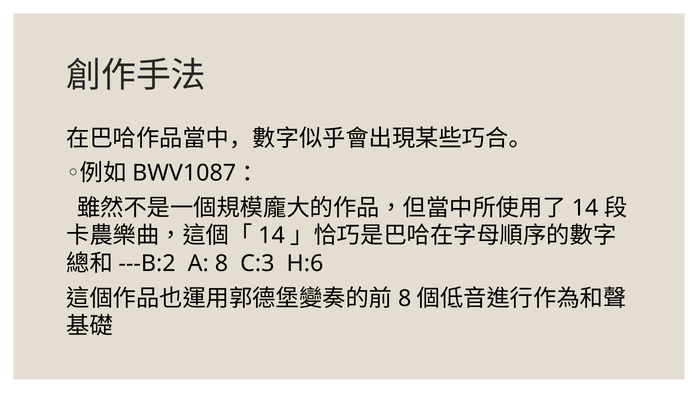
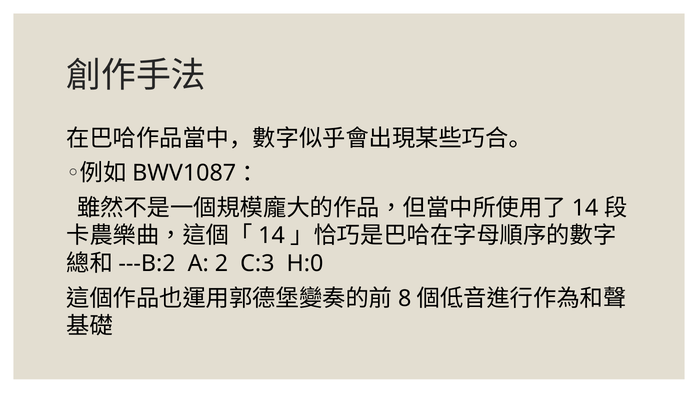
A 8: 8 -> 2 (221, 264)
H:6: H:6 -> H:0 (305, 264)
